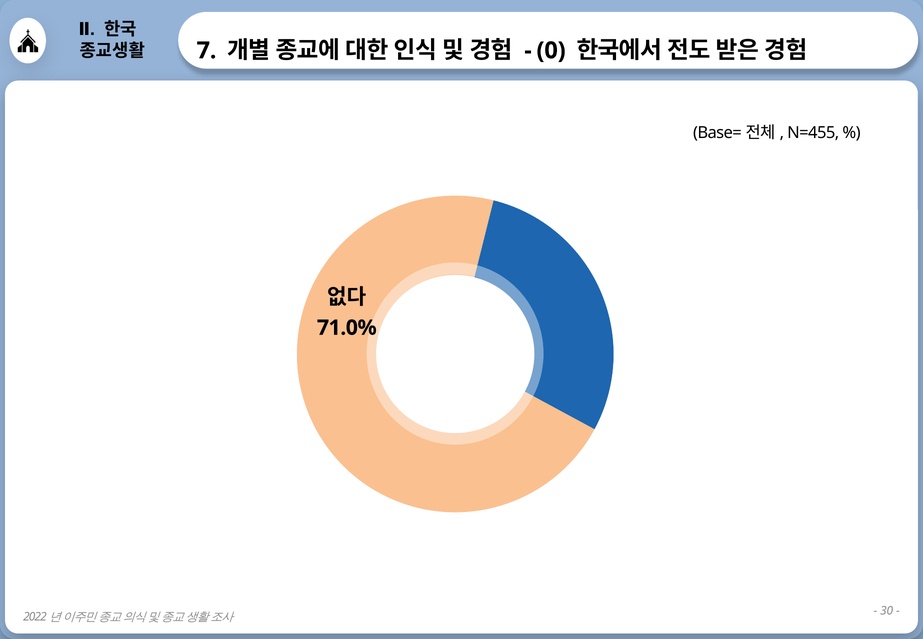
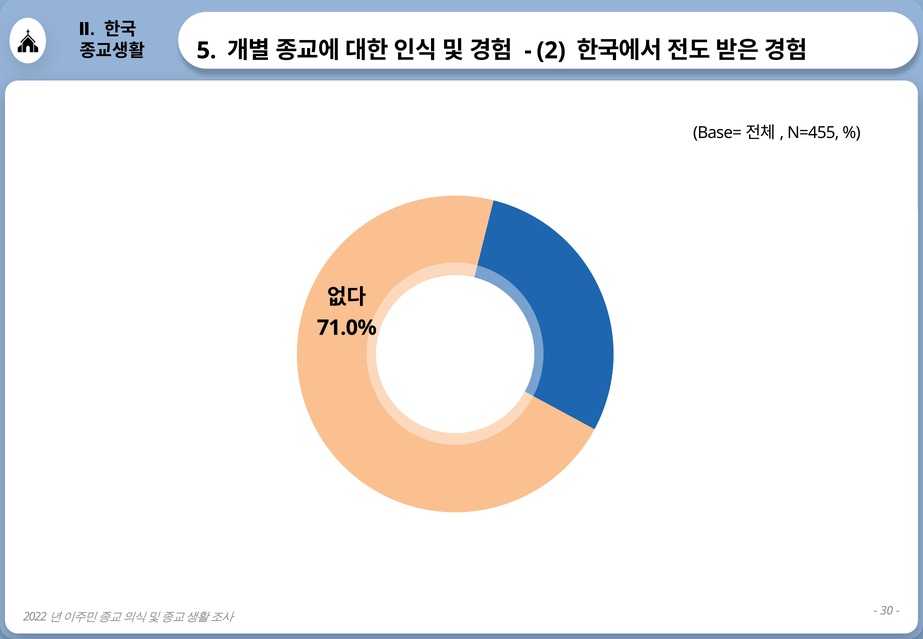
7: 7 -> 5 (206, 51)
0: 0 -> 2 (551, 51)
